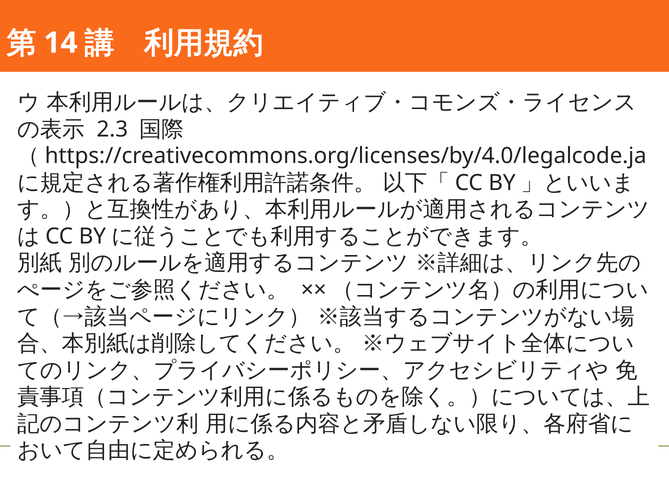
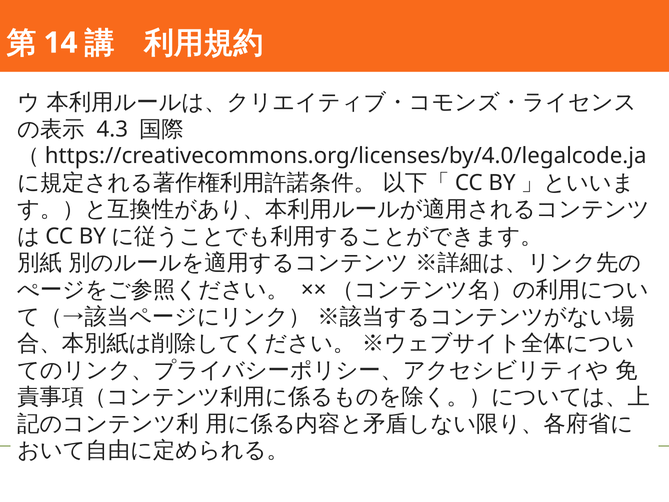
2.3: 2.3 -> 4.3 (112, 129)
